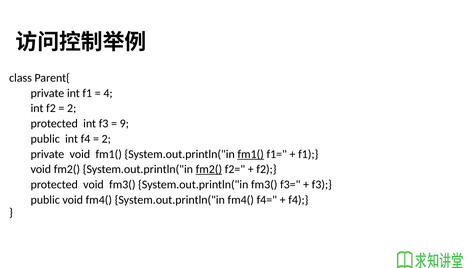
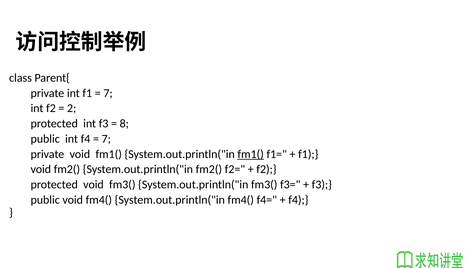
4: 4 -> 7 (108, 93)
9: 9 -> 8 (124, 123)
2: 2 -> 7 (106, 139)
fm2( underline: present -> none (209, 169)
